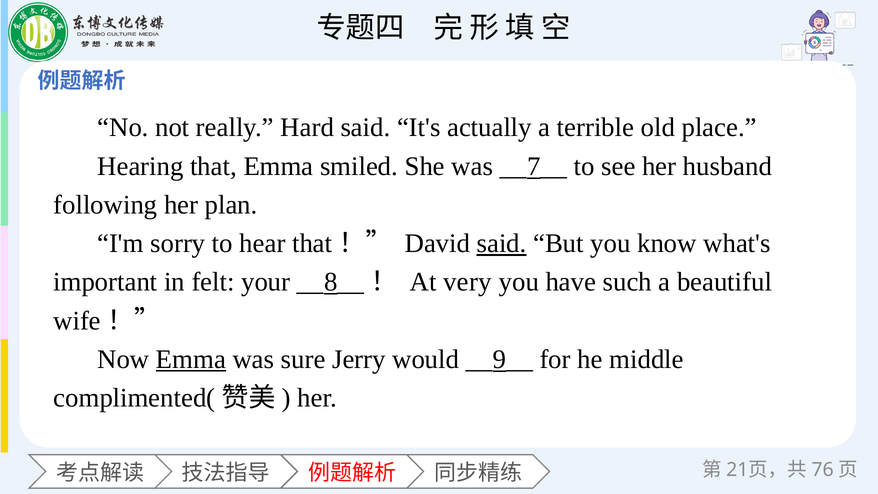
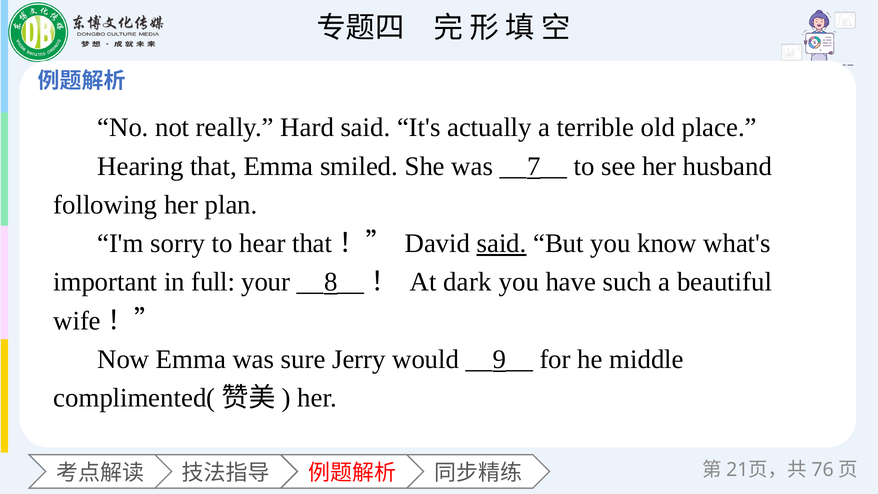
felt: felt -> full (213, 282)
very: very -> dark (467, 282)
Emma underline: present -> none (191, 359)
